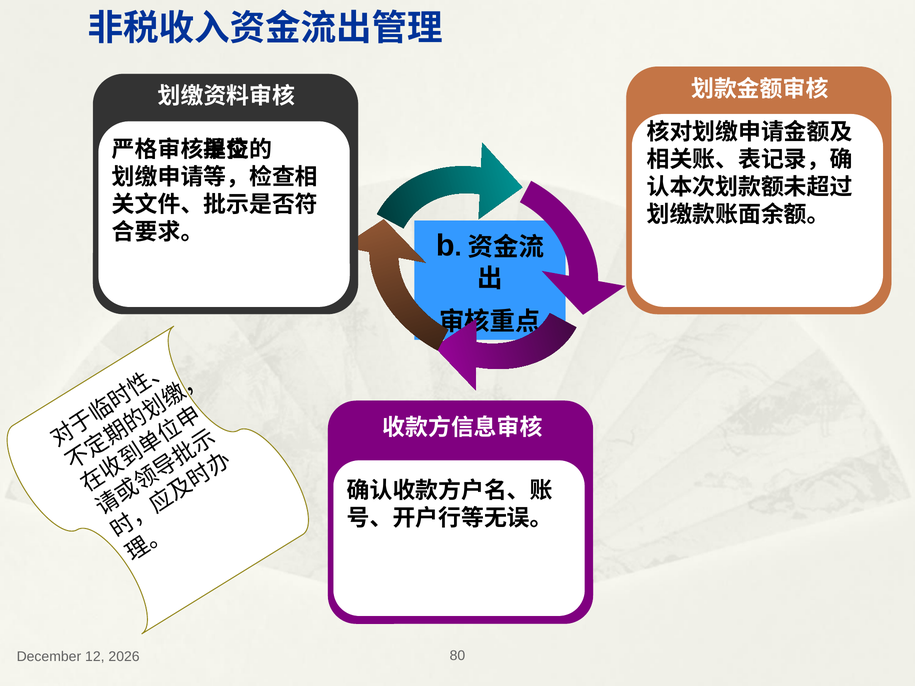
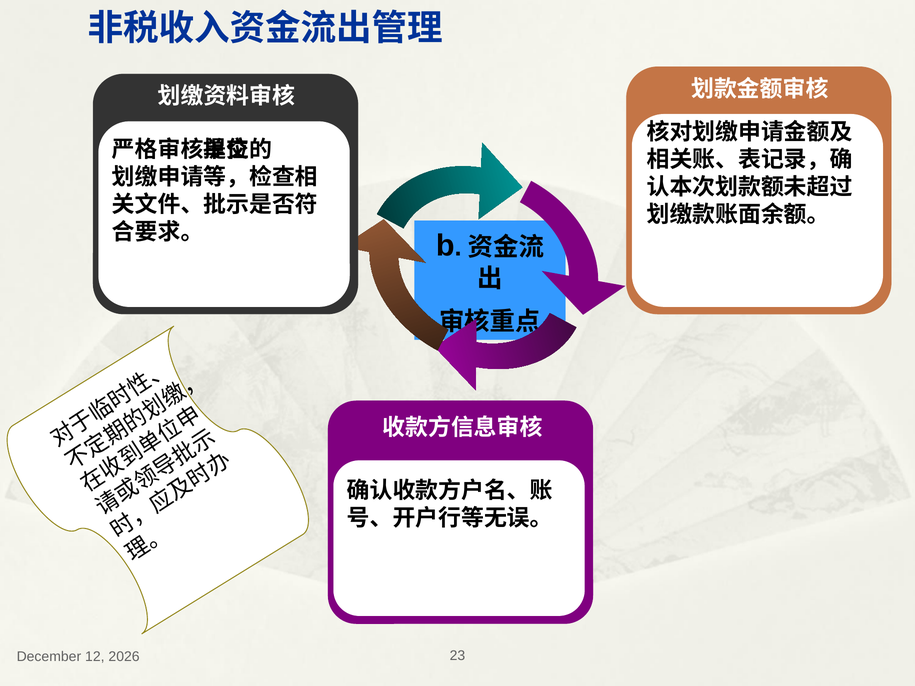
80: 80 -> 23 (457, 656)
